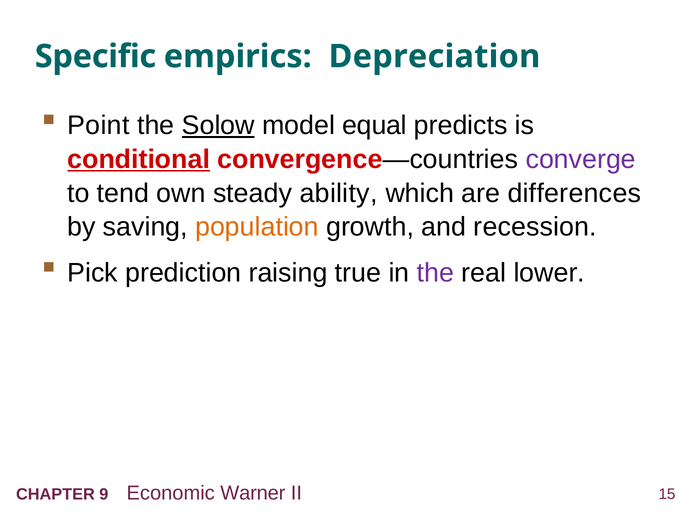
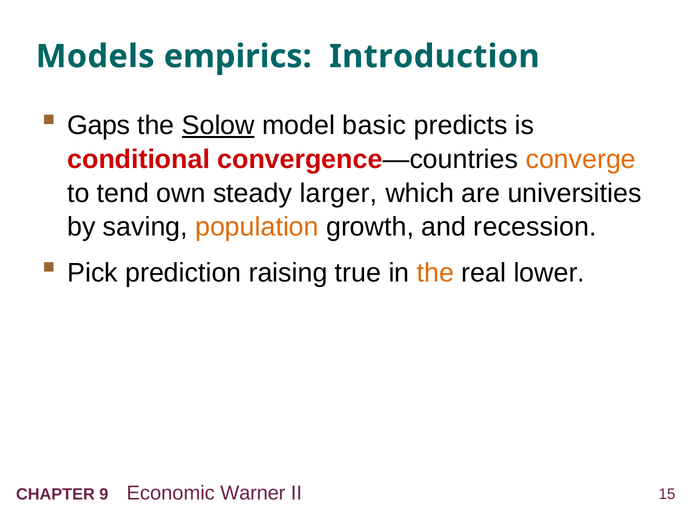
Specific: Specific -> Models (95, 56)
Depreciation: Depreciation -> Introduction (434, 56)
Point: Point -> Gaps (99, 125)
equal: equal -> basic (374, 125)
conditional underline: present -> none (139, 159)
converge colour: purple -> orange (581, 159)
ability: ability -> larger (339, 193)
differences: differences -> universities (575, 193)
the colour: purple -> orange (435, 273)
